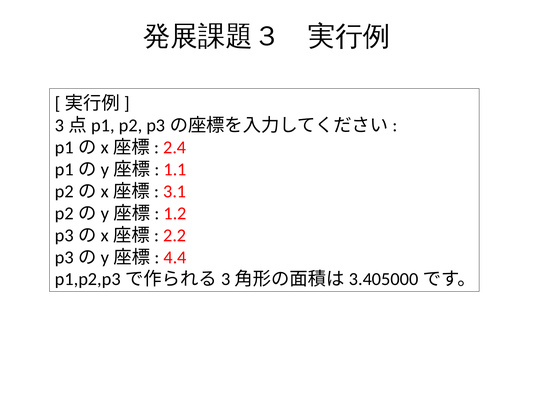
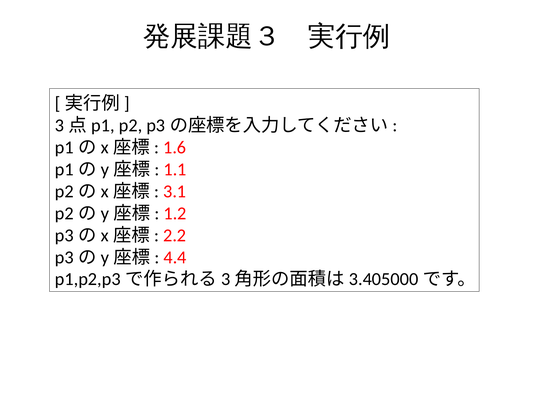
2.4: 2.4 -> 1.6 (175, 147)
